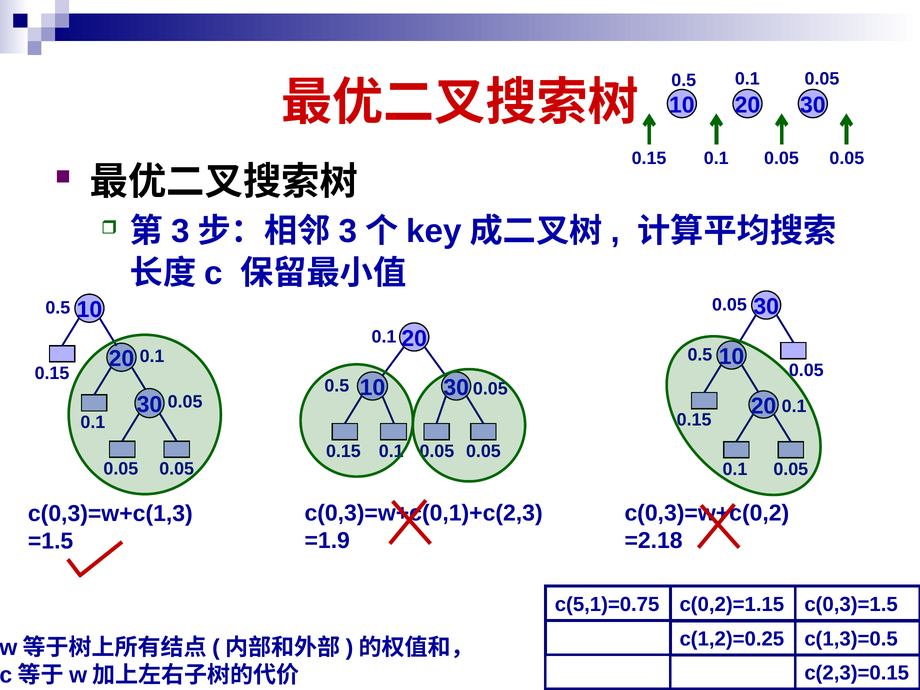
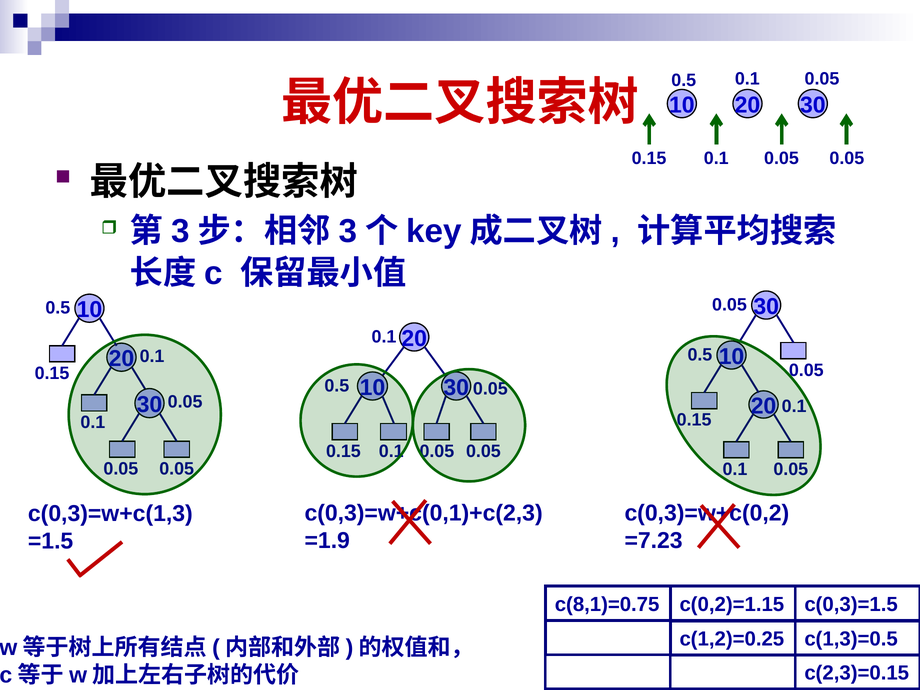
=2.18: =2.18 -> =7.23 (654, 541)
c(5,1)=0.75: c(5,1)=0.75 -> c(8,1)=0.75 (607, 605)
